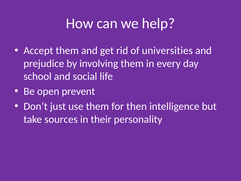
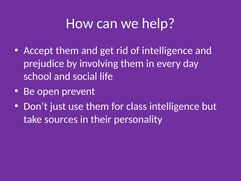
of universities: universities -> intelligence (167, 51)
then: then -> class (137, 106)
